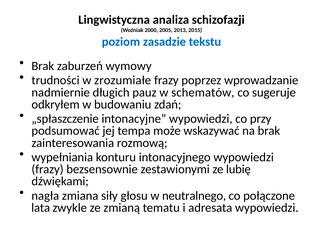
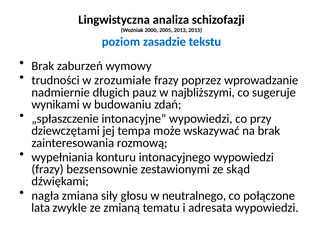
schematów: schematów -> najbliższymi (203, 92)
odkryłem: odkryłem -> wynikami (56, 105)
podsumować: podsumować -> dziewczętami (66, 131)
lubię: lubię -> skąd (238, 169)
